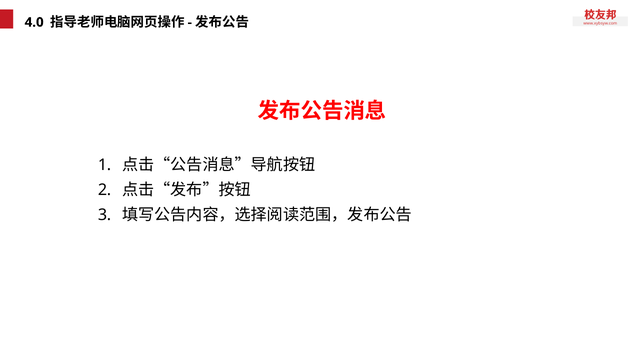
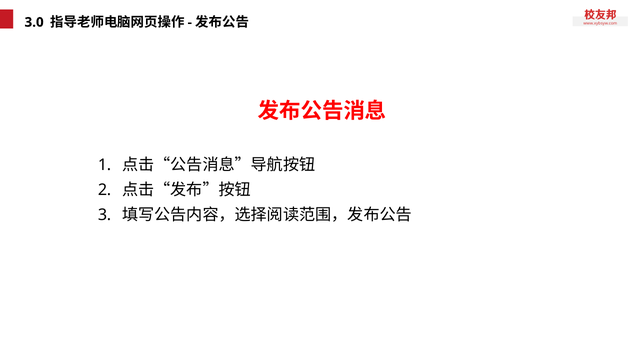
4.0: 4.0 -> 3.0 (34, 22)
